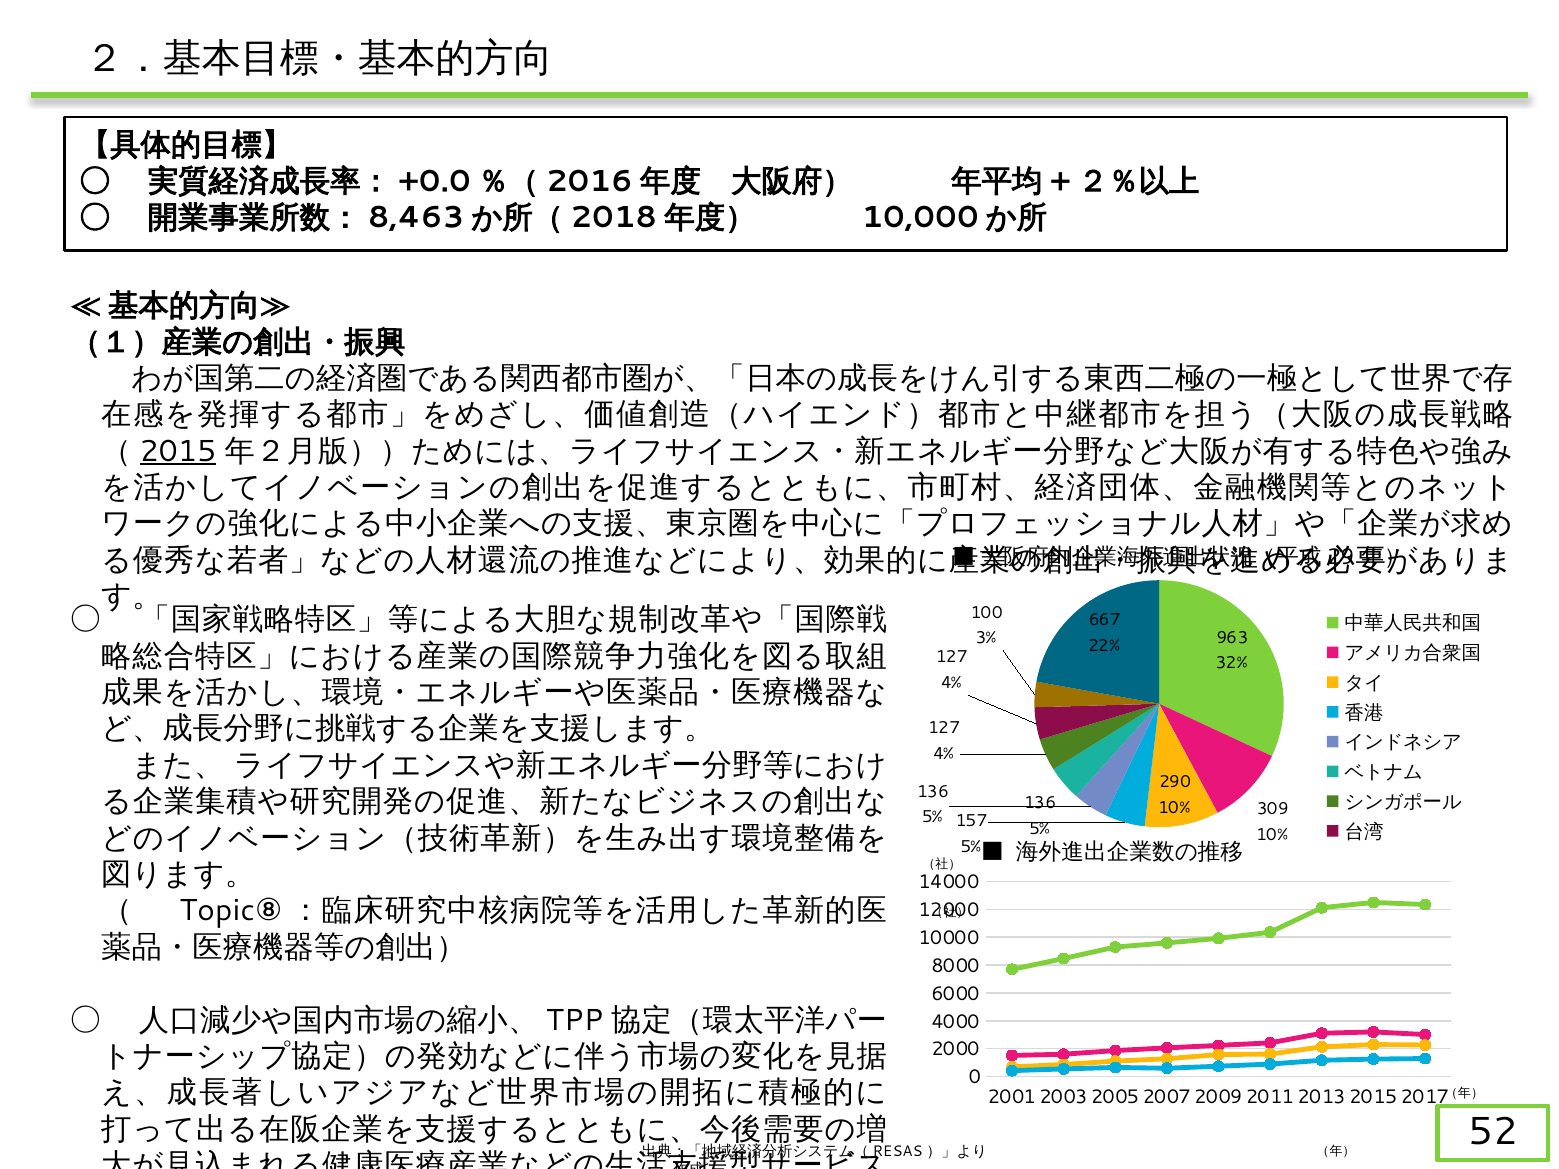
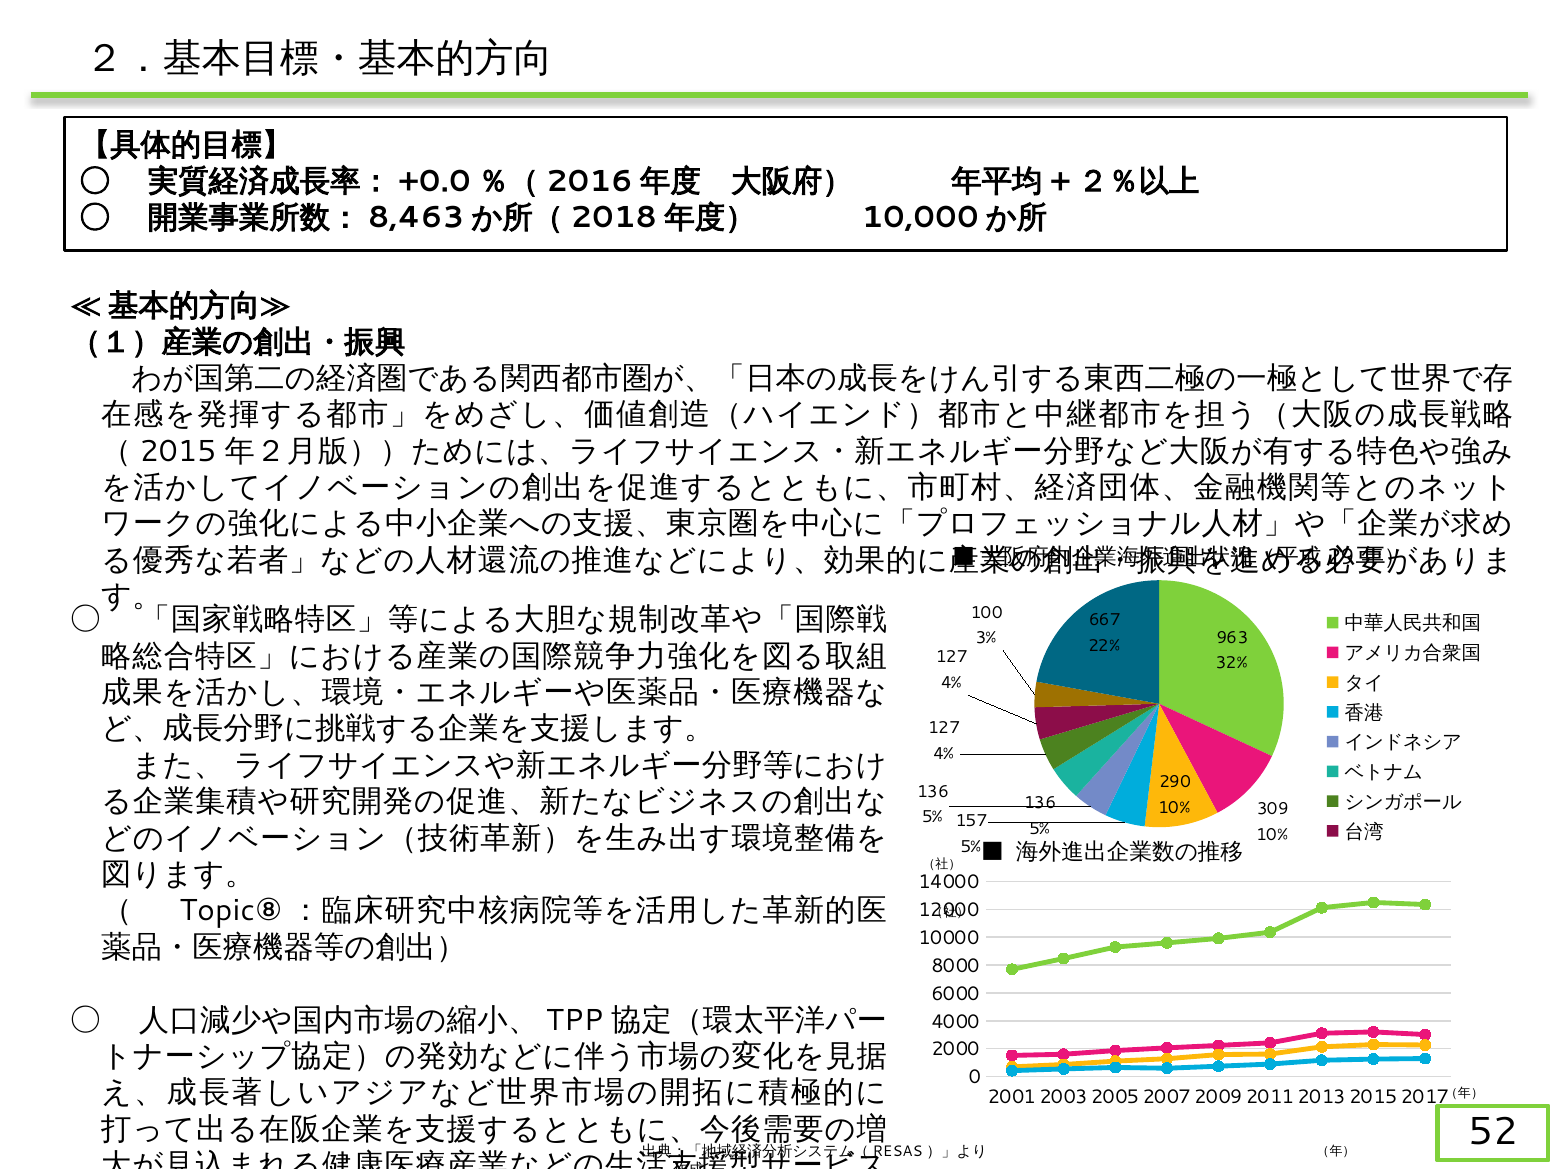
2015 underline: present -> none (178, 451)
